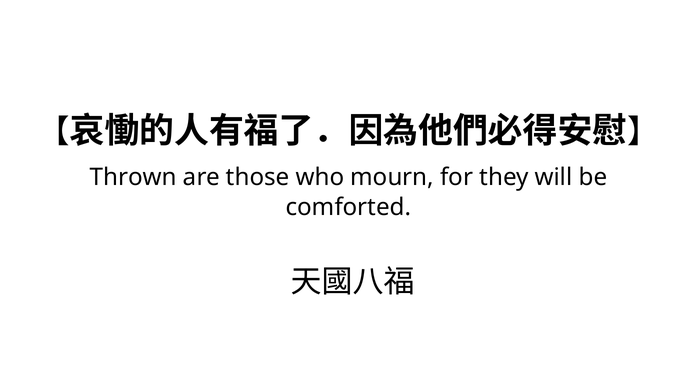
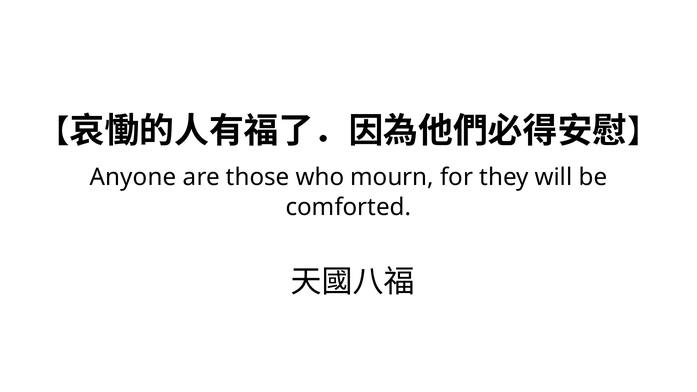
Thrown: Thrown -> Anyone (133, 177)
